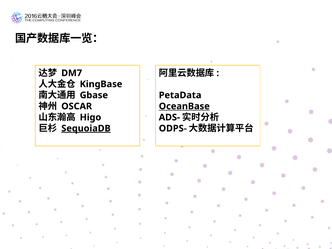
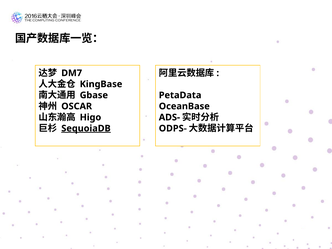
OceanBase underline: present -> none (184, 106)
